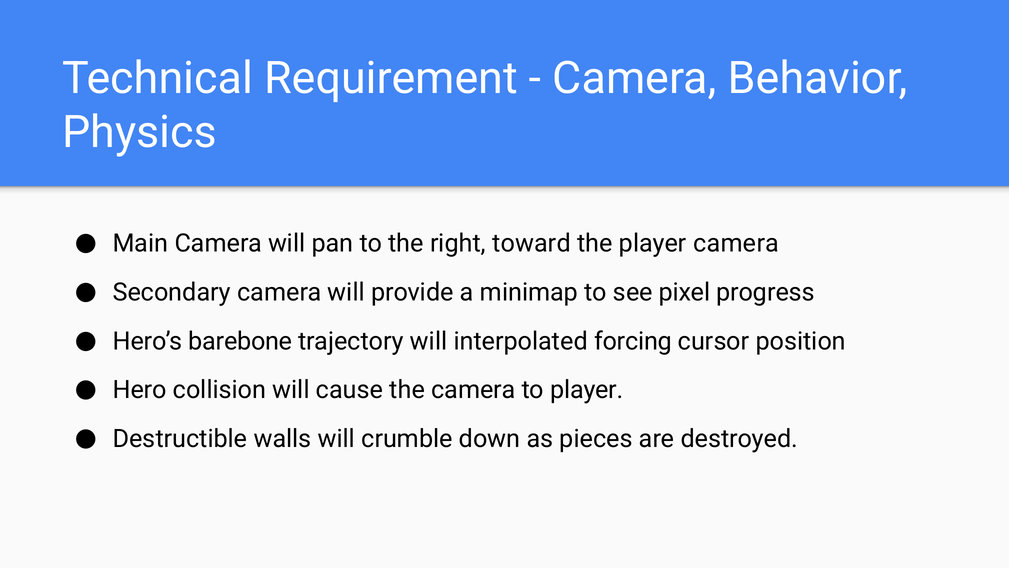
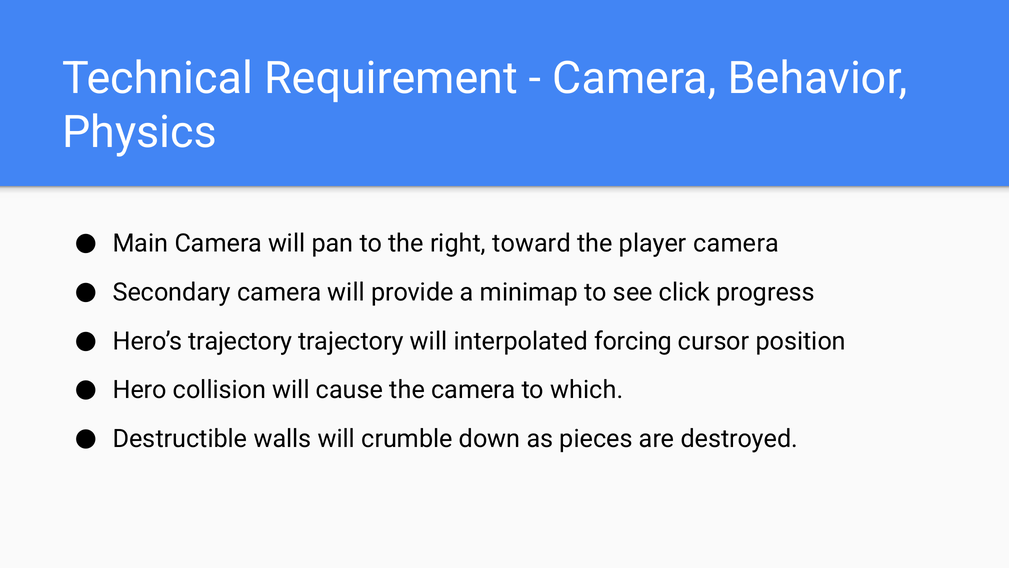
pixel: pixel -> click (684, 292)
Hero’s barebone: barebone -> trajectory (240, 341)
to player: player -> which (587, 390)
